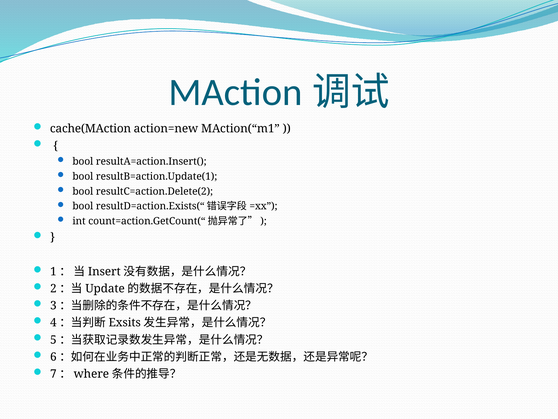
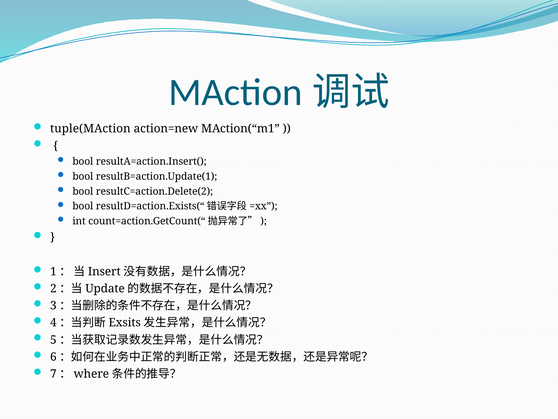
cache(MAction: cache(MAction -> tuple(MAction (90, 129)
